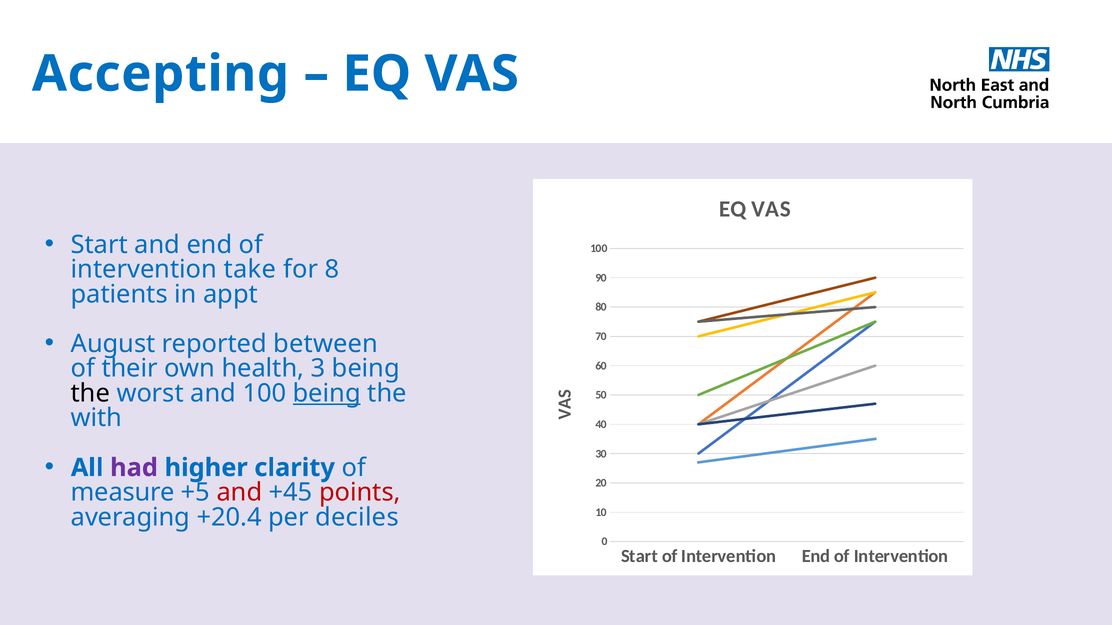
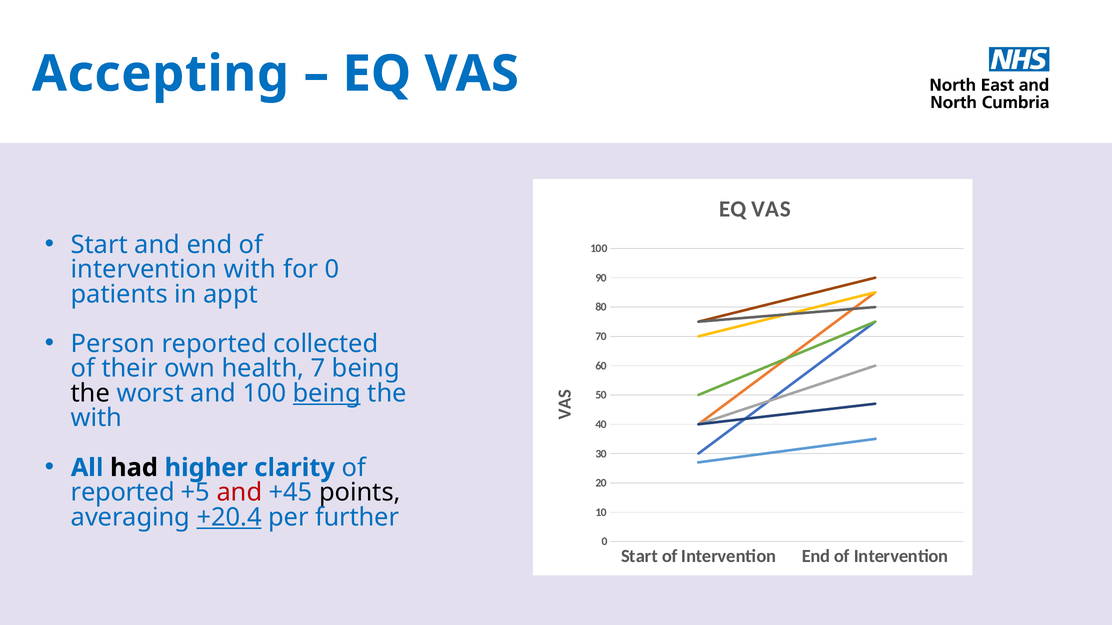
intervention take: take -> with (250, 270)
for 8: 8 -> 0 (332, 270)
August: August -> Person (113, 344)
between: between -> collected (326, 344)
3: 3 -> 7 (318, 369)
had colour: purple -> black (134, 468)
measure: measure -> reported (123, 493)
points colour: red -> black (360, 493)
+20.4 underline: none -> present (229, 518)
deciles: deciles -> further (357, 518)
